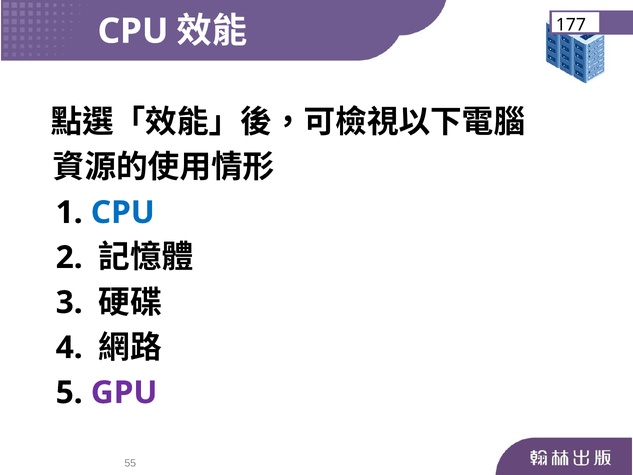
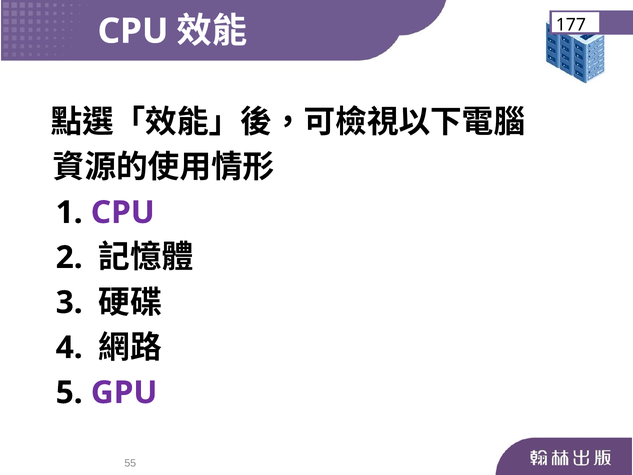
CPU colour: blue -> purple (123, 212)
